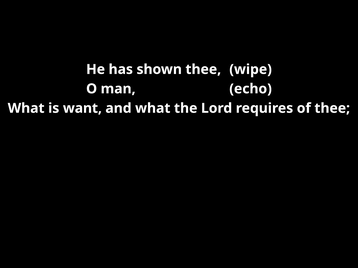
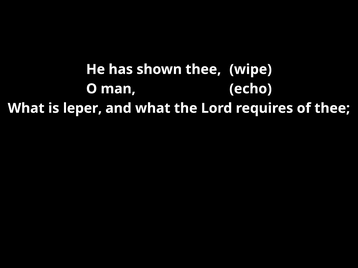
want: want -> leper (82, 108)
